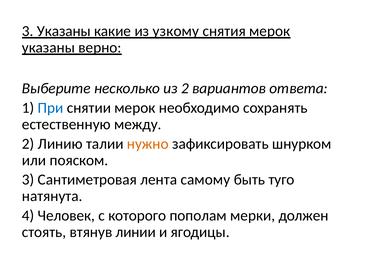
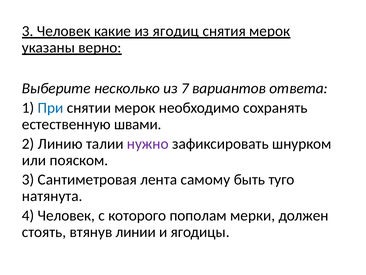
3 Указаны: Указаны -> Человек (64, 31)
узкому: узкому -> ягодиц (176, 31)
из 2: 2 -> 7 (185, 88)
между: между -> швами (138, 124)
нужно colour: orange -> purple (148, 143)
